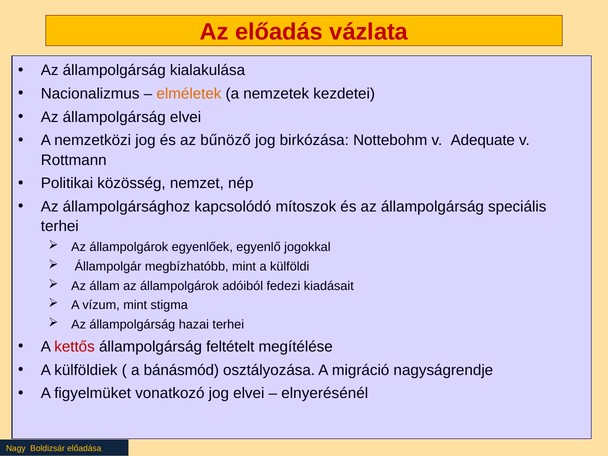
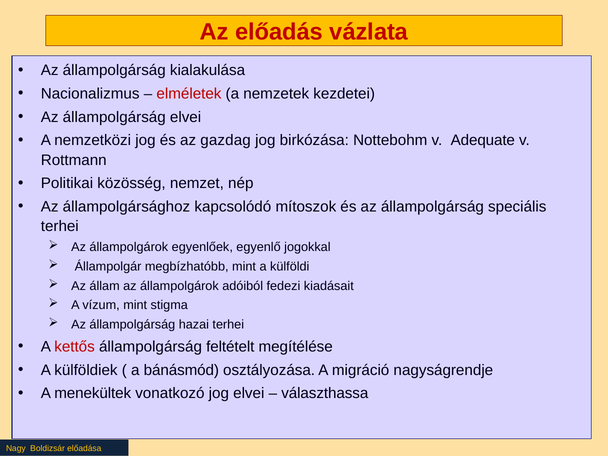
elméletek colour: orange -> red (189, 94)
bűnöző: bűnöző -> gazdag (226, 140)
figyelmüket: figyelmüket -> menekültek (93, 393)
elnyerésénél: elnyerésénél -> választhassa (325, 393)
